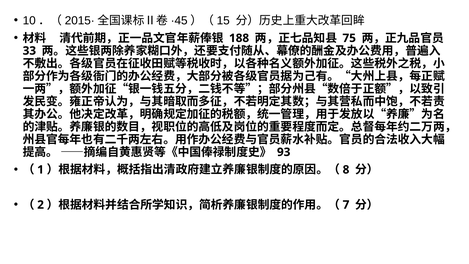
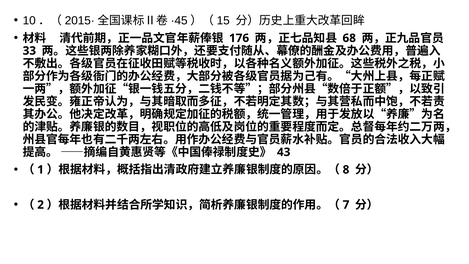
188: 188 -> 176 (239, 38)
75: 75 -> 68 (349, 38)
93: 93 -> 43 (284, 152)
